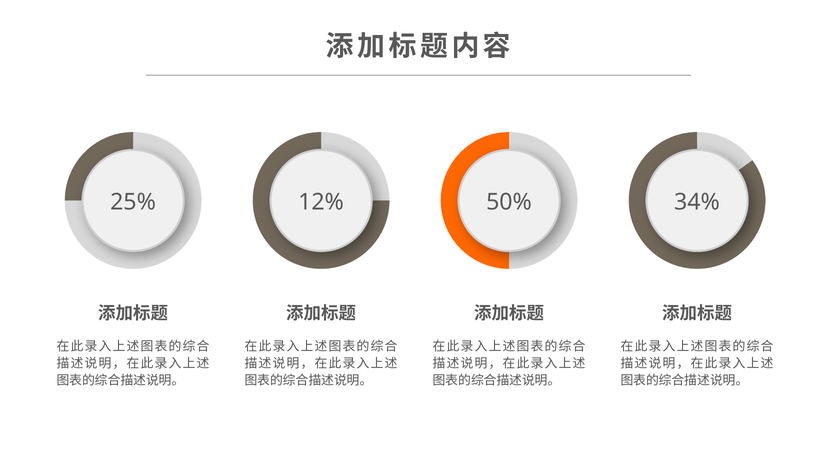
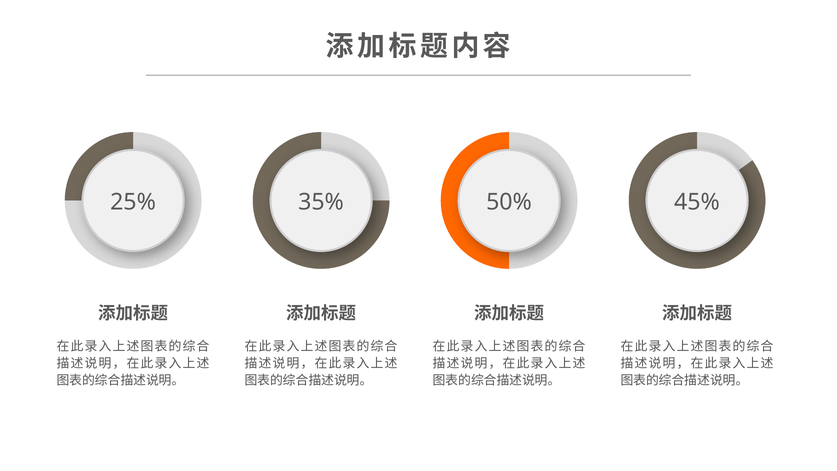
12%: 12% -> 35% (321, 202)
34%: 34% -> 45% (697, 202)
